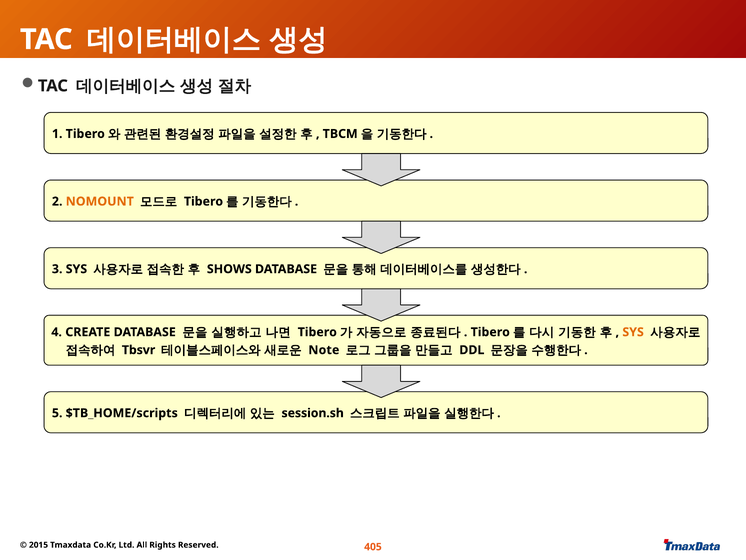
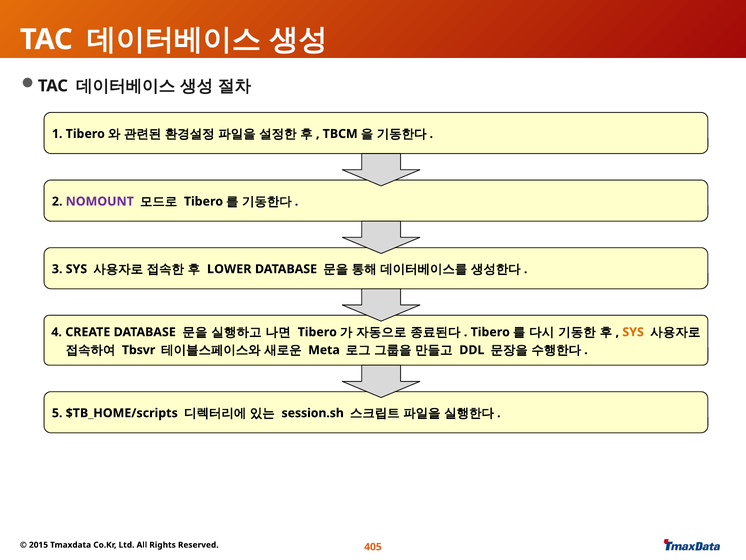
NOMOUNT colour: orange -> purple (100, 201)
SHOWS: SHOWS -> LOWER (229, 269)
Note: Note -> Meta (324, 350)
